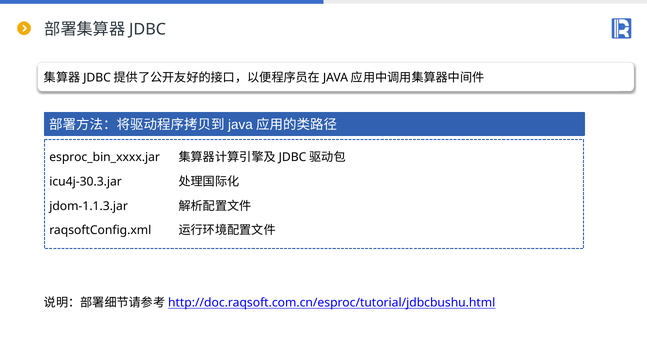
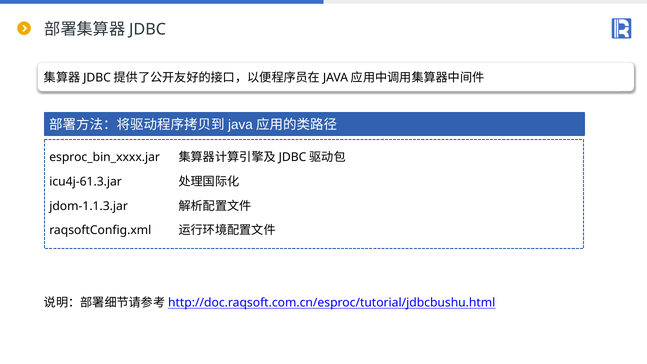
icu4j-30.3.jar: icu4j-30.3.jar -> icu4j-61.3.jar (86, 182)
